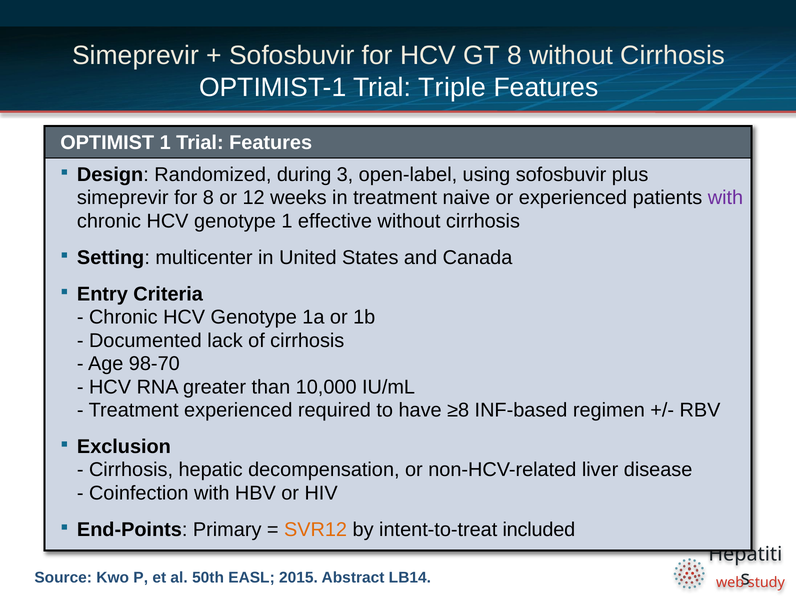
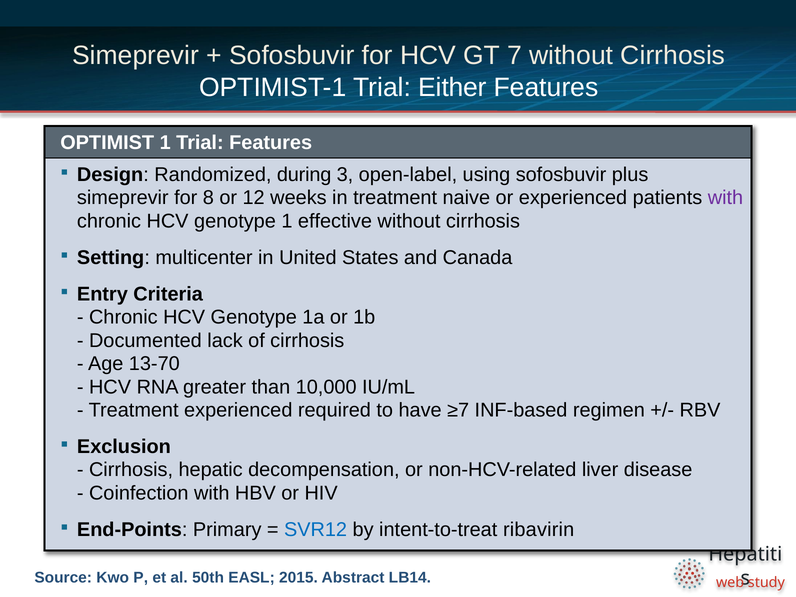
GT 8: 8 -> 7 (514, 56)
Triple: Triple -> Either (453, 87)
98-70: 98-70 -> 13-70 (154, 364)
≥8: ≥8 -> ≥7 (458, 410)
SVR12 colour: orange -> blue (316, 530)
included: included -> ribavirin (539, 530)
